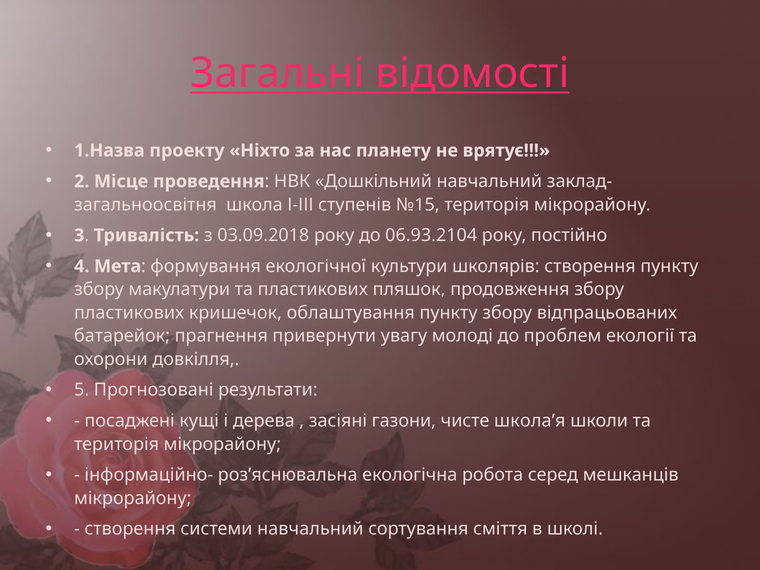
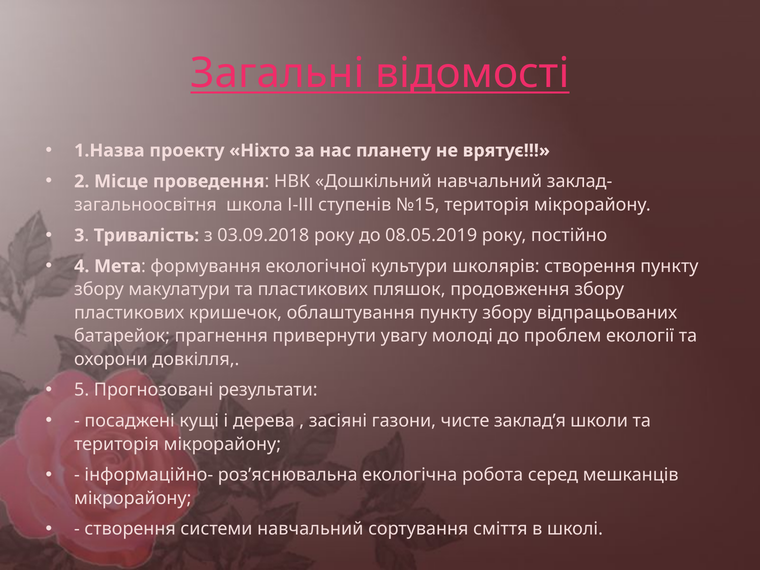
06.93.2104: 06.93.2104 -> 08.05.2019 (431, 235)
школа’я: школа’я -> заклад’я (530, 421)
